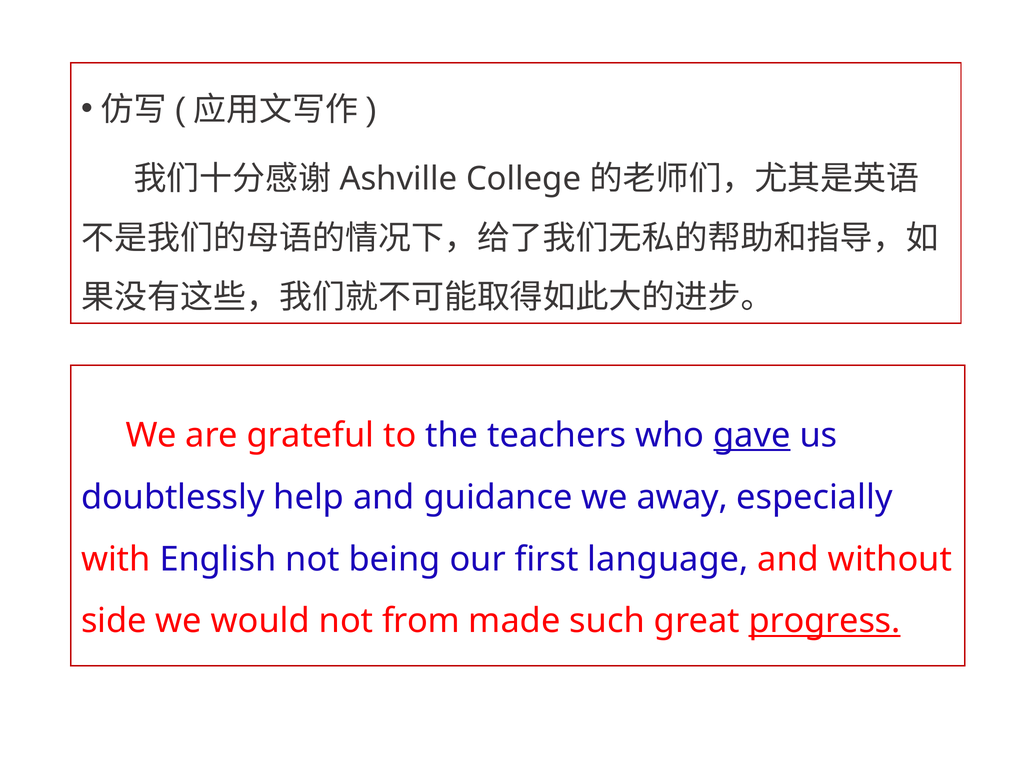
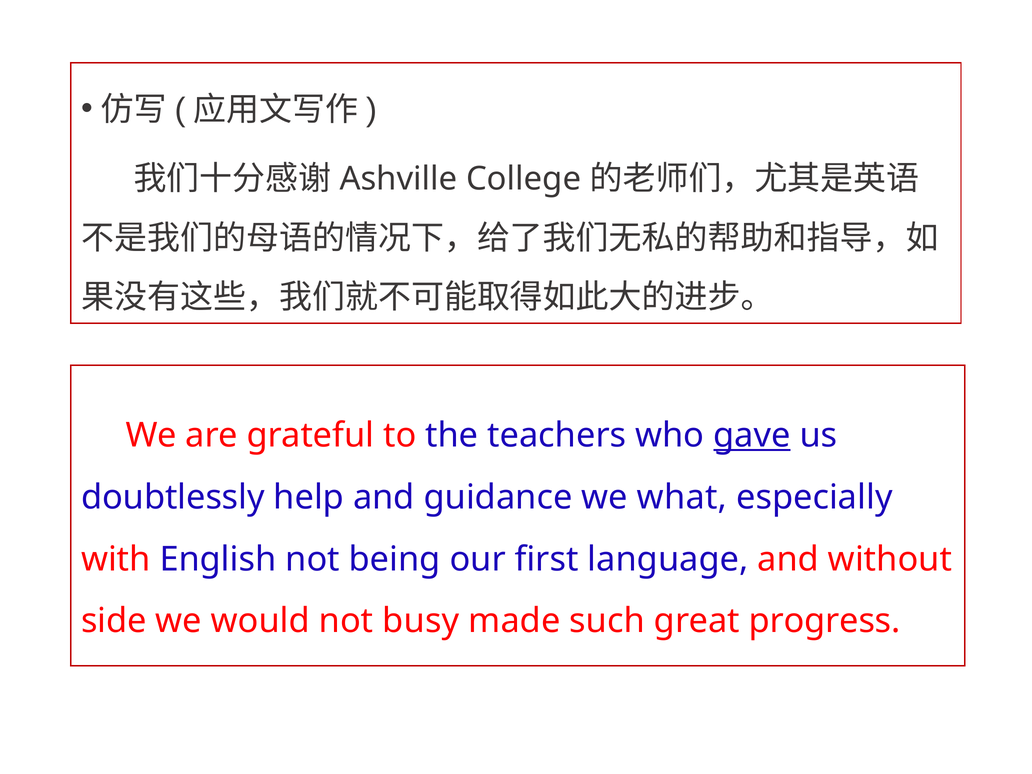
away: away -> what (682, 497)
from: from -> busy (421, 621)
progress underline: present -> none (825, 621)
